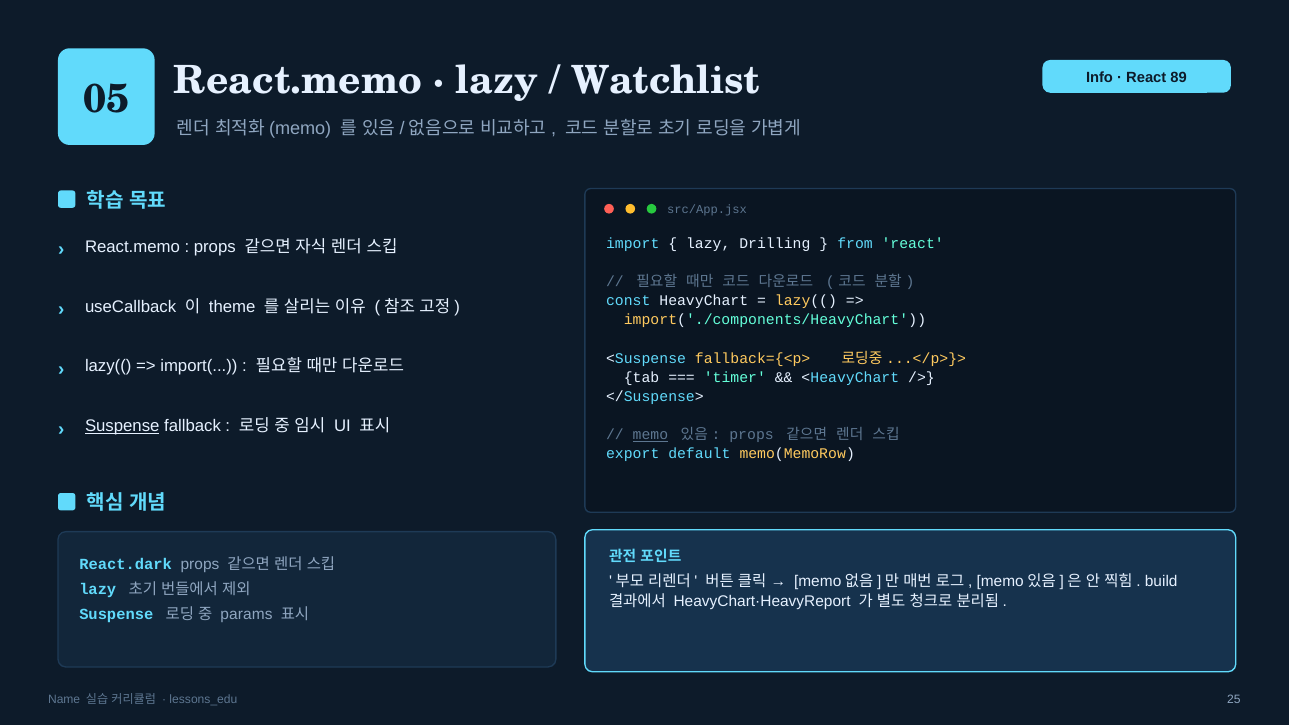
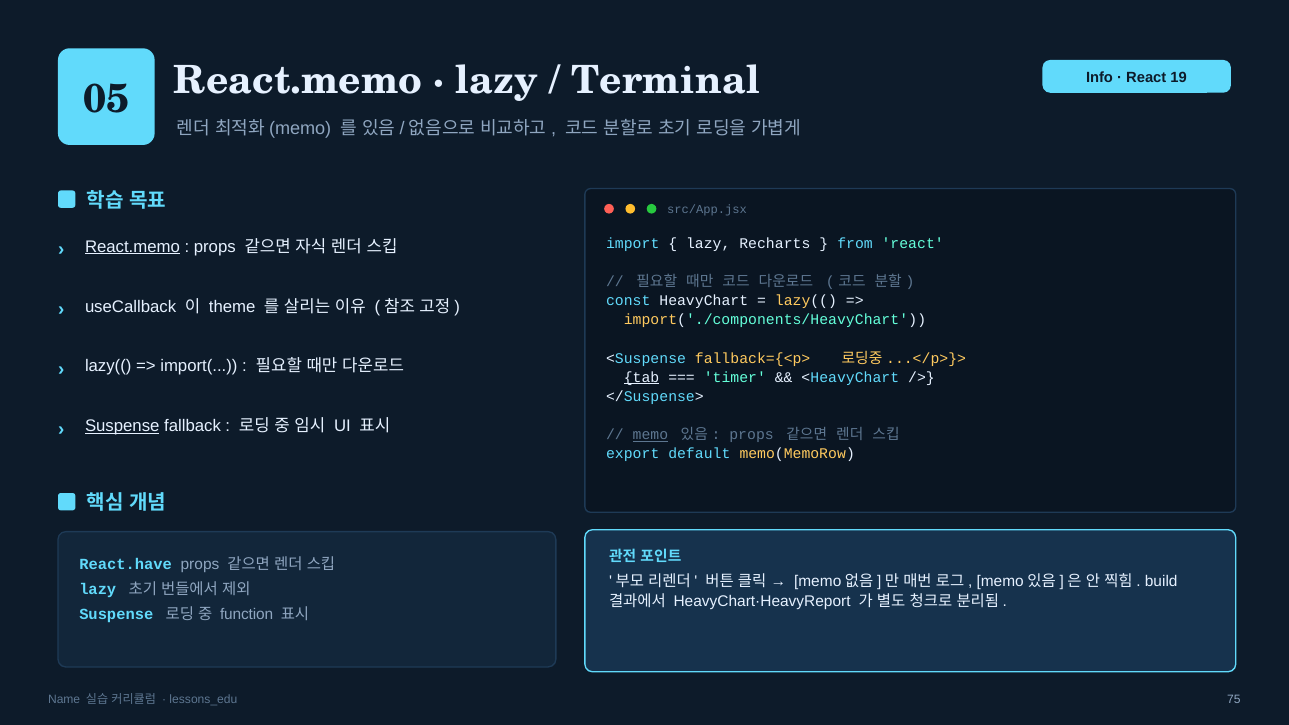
89: 89 -> 19 (1179, 77)
Watchlist: Watchlist -> Terminal (665, 81)
Drilling: Drilling -> Recharts (775, 243)
React.memo underline: none -> present (132, 247)
tab underline: none -> present (642, 377)
React.dark: React.dark -> React.have (126, 564)
params: params -> function (247, 614)
25: 25 -> 75 (1234, 700)
